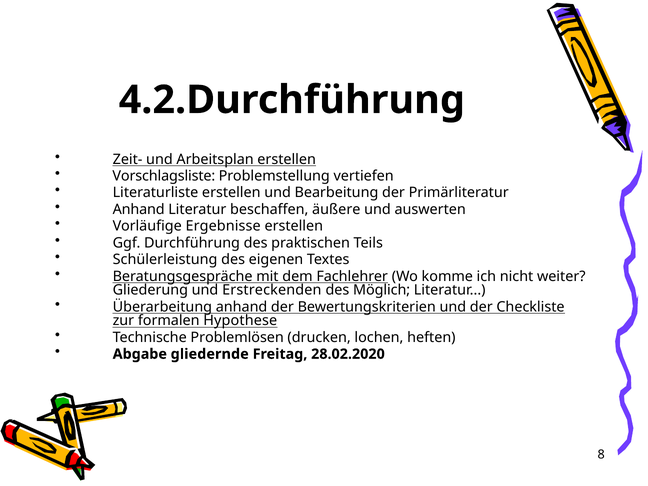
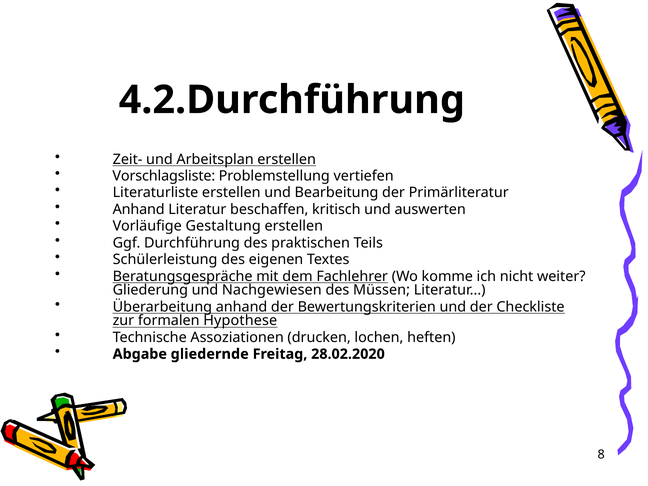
äußere: äußere -> kritisch (336, 209)
Ergebnisse: Ergebnisse -> Gestaltung (223, 226)
Erstreckenden: Erstreckenden -> Nachgewiesen (272, 290)
Möglich: Möglich -> Müssen (382, 290)
Problemlösen: Problemlösen -> Assoziationen (237, 337)
